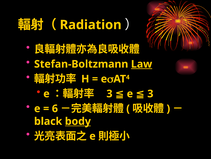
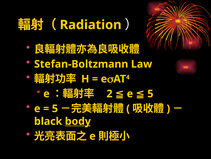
Law underline: present -> none (142, 64)
3: 3 -> 2 (109, 93)
e 3: 3 -> 5 (150, 93)
6: 6 -> 5 (55, 108)
